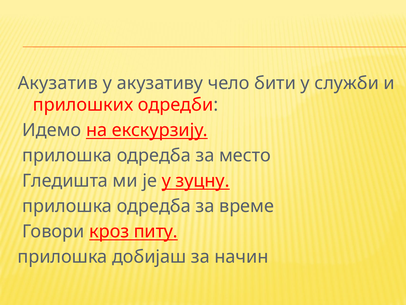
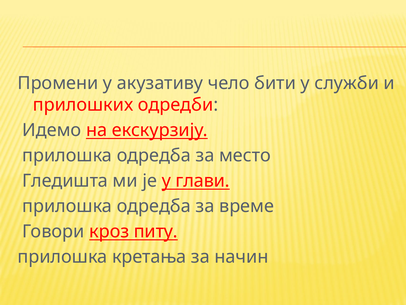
Акузатив: Акузатив -> Промени (58, 83)
зуцну: зуцну -> глави (203, 181)
добијаш: добијаш -> кретања (149, 257)
